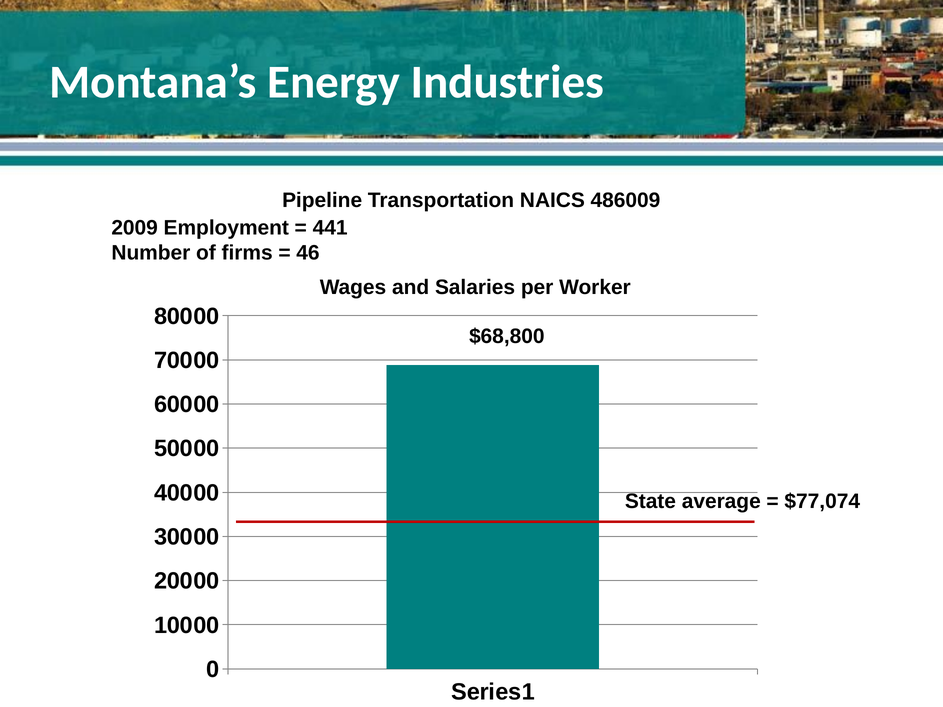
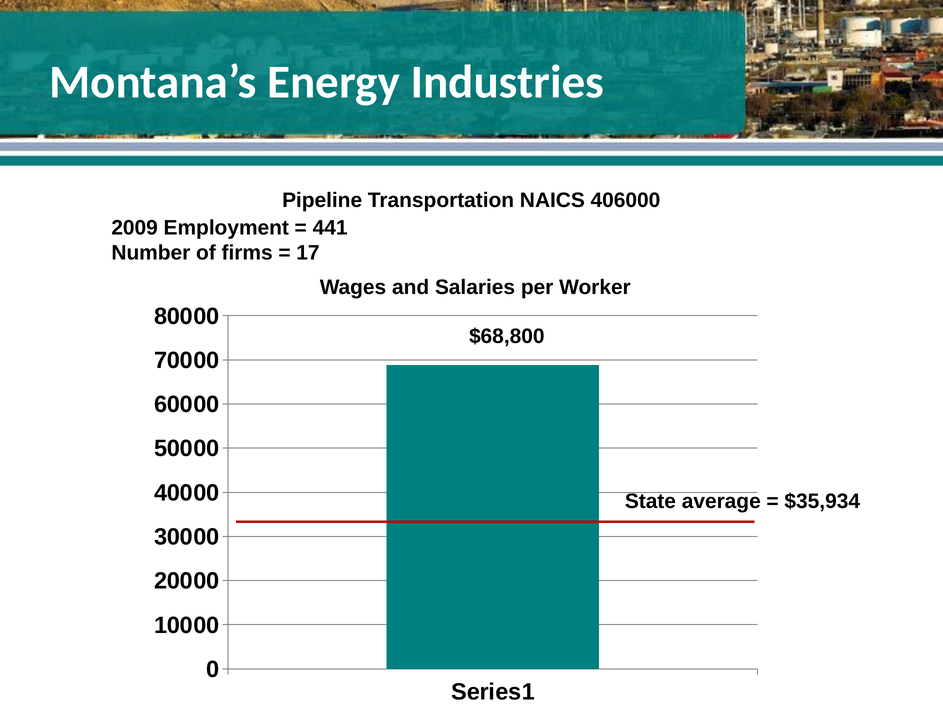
486009: 486009 -> 406000 (625, 200)
46: 46 -> 17 (308, 253)
$77,074: $77,074 -> $35,934 (822, 501)
